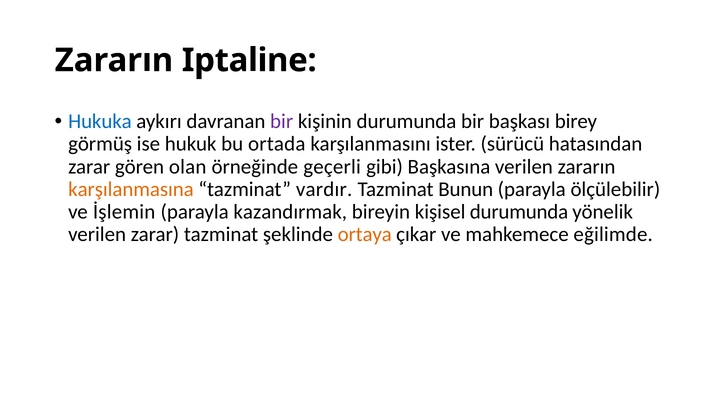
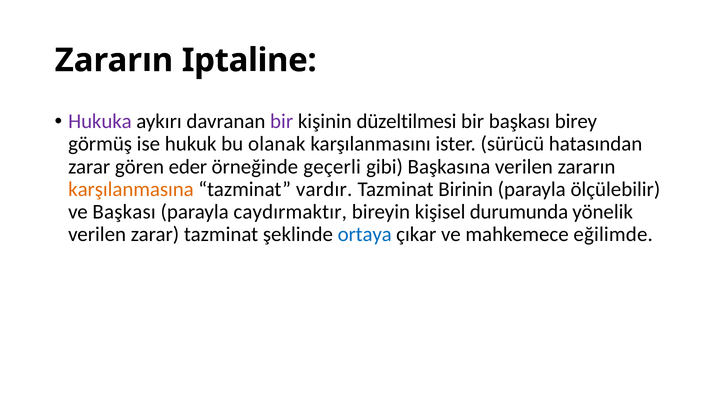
Hukuka colour: blue -> purple (100, 121)
kişinin durumunda: durumunda -> düzeltilmesi (407, 121)
ortada: ortada -> olanak (277, 144)
olan: olan -> eder (188, 167)
Bunun: Bunun -> Birinin (466, 189)
ve İşlemin: İşlemin -> Başkası (124, 212)
kazandırmak: kazandırmak -> caydırmaktır (290, 212)
ortaya colour: orange -> blue (365, 234)
